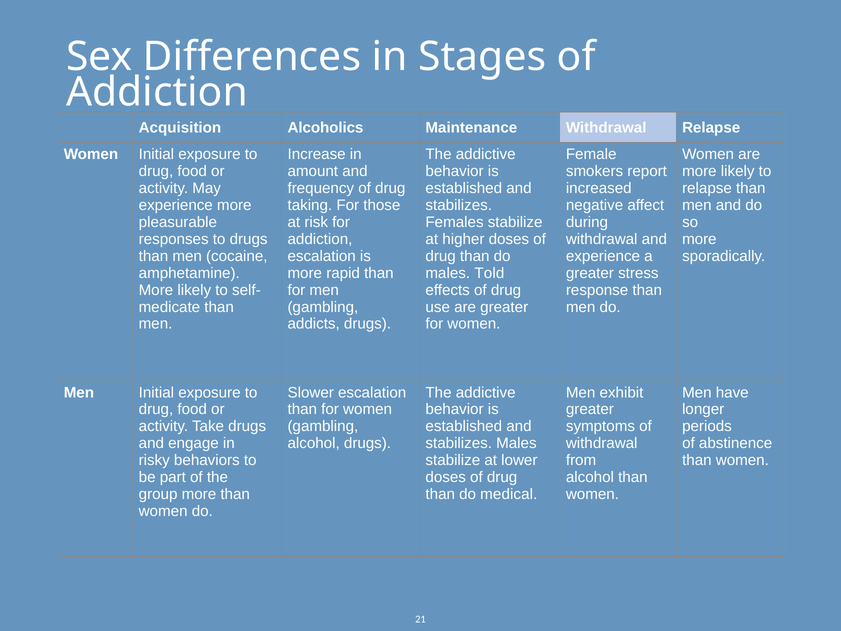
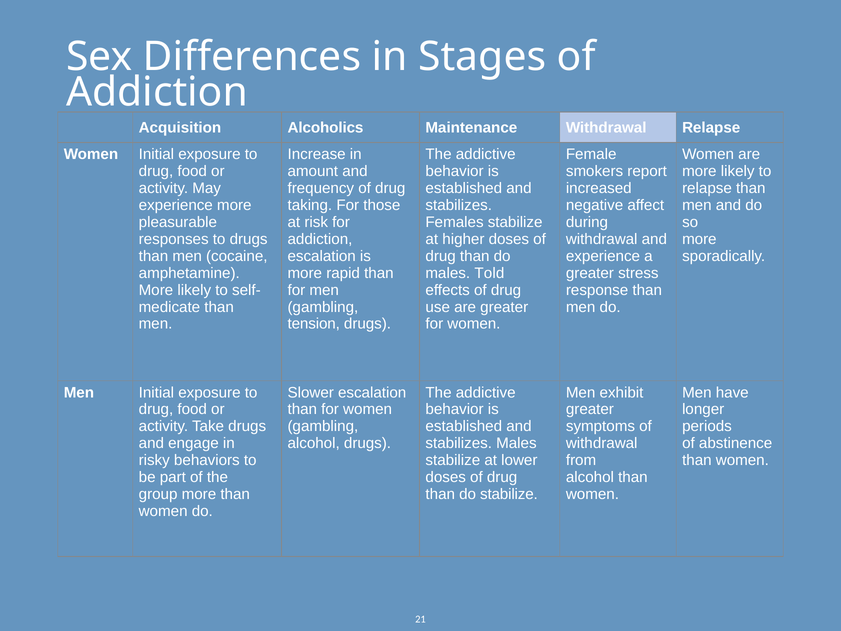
addicts: addicts -> tension (314, 324)
do medical: medical -> stabilize (509, 494)
